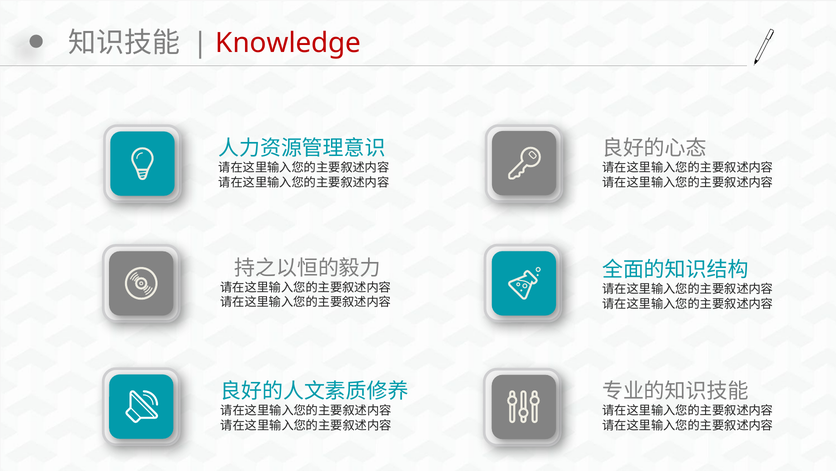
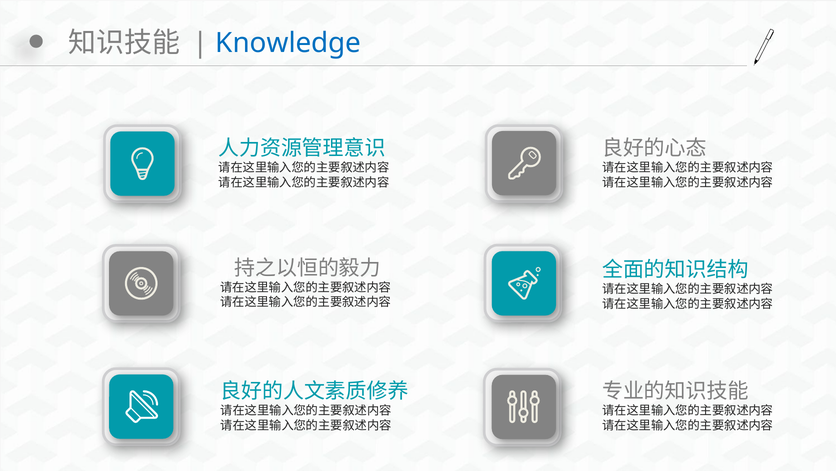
Knowledge colour: red -> blue (288, 43)
